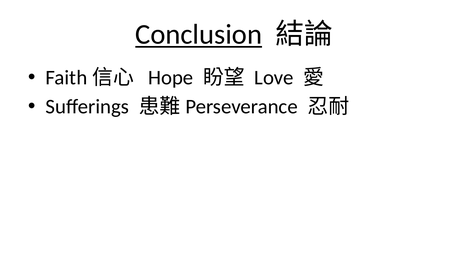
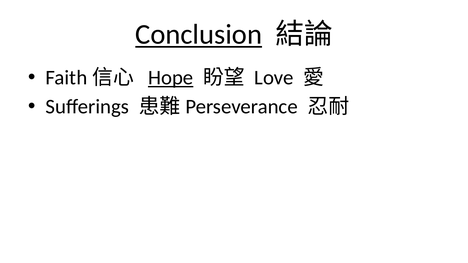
Hope underline: none -> present (171, 78)
